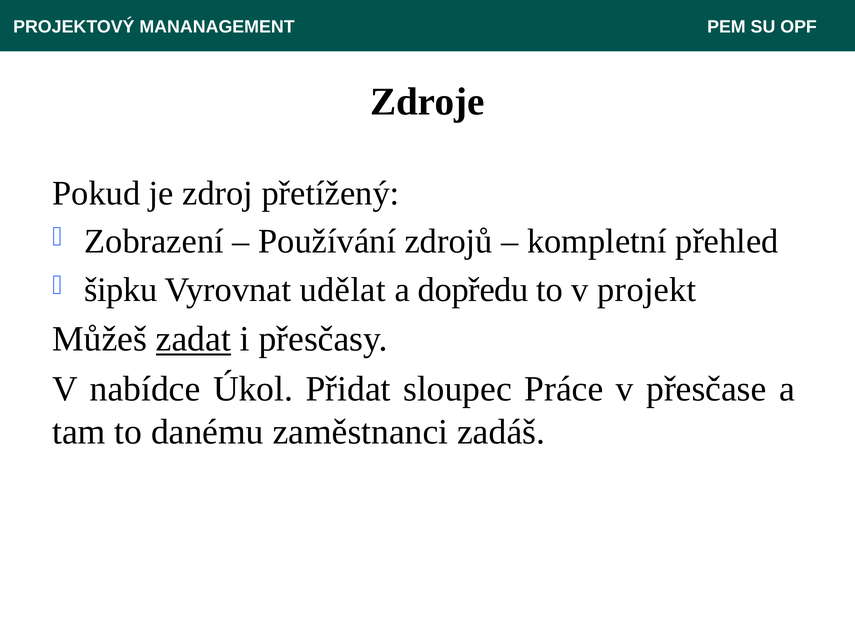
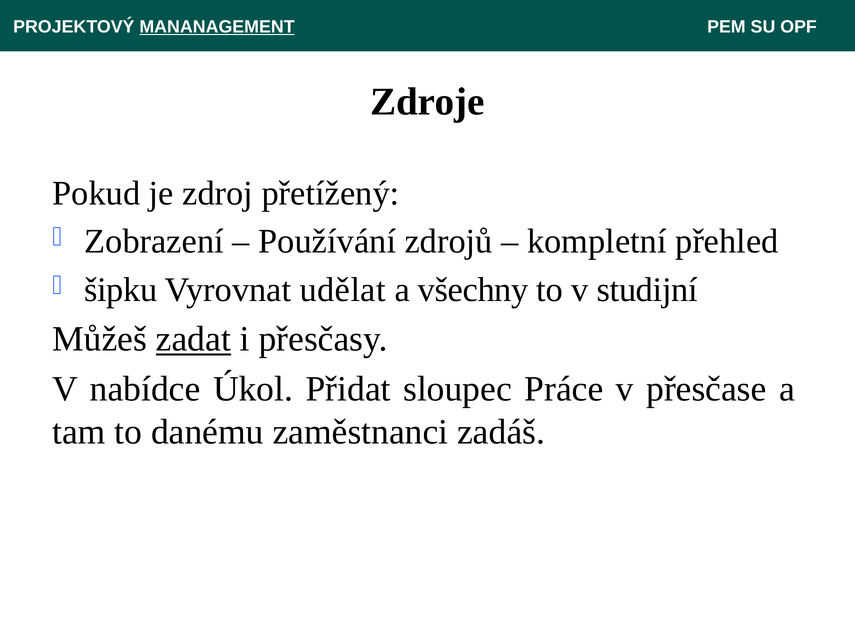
MANANAGEMENT underline: none -> present (217, 27)
dopředu: dopředu -> všechny (473, 290)
projekt: projekt -> studijní (647, 290)
